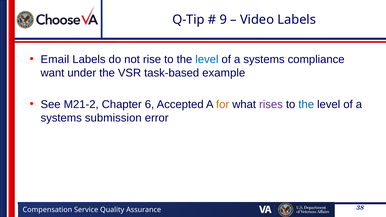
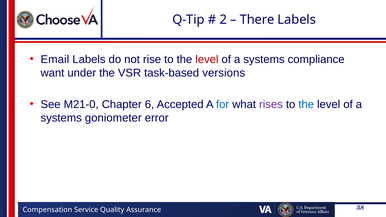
9: 9 -> 2 (223, 20)
Video: Video -> There (257, 20)
level colour: blue -> red (207, 59)
example: example -> versions (224, 73)
M21-2: M21-2 -> M21-0 (81, 104)
for colour: orange -> blue (223, 104)
submission: submission -> goniometer (113, 118)
